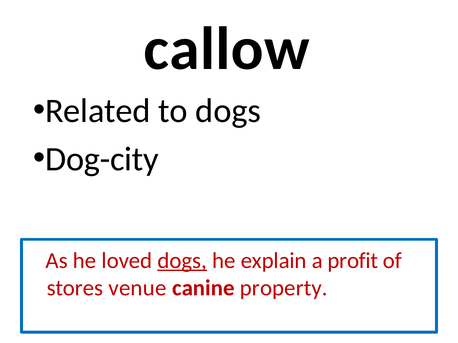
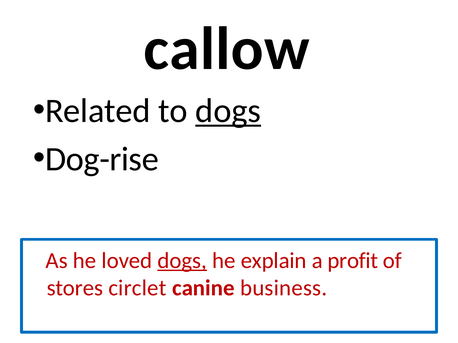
dogs underline: none -> present (228, 111)
Dog-city: Dog-city -> Dog-rise (102, 159)
venue: venue -> circlet (137, 288)
property: property -> business (284, 288)
